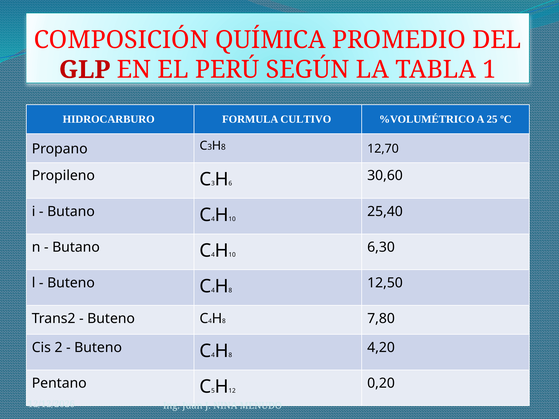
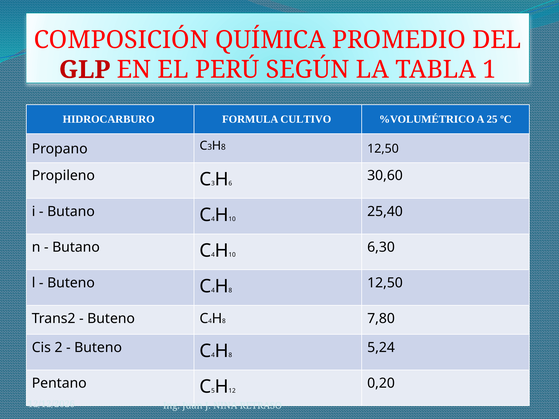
12,70: 12,70 -> 12,50 (383, 149)
4,20: 4,20 -> 5,24 (381, 348)
MENUDO: MENUDO -> RETRASO (261, 406)
